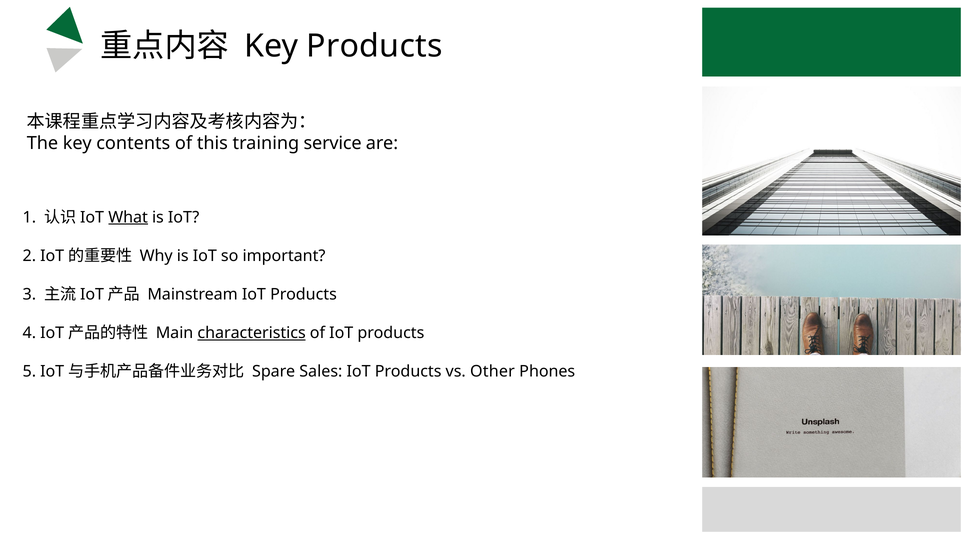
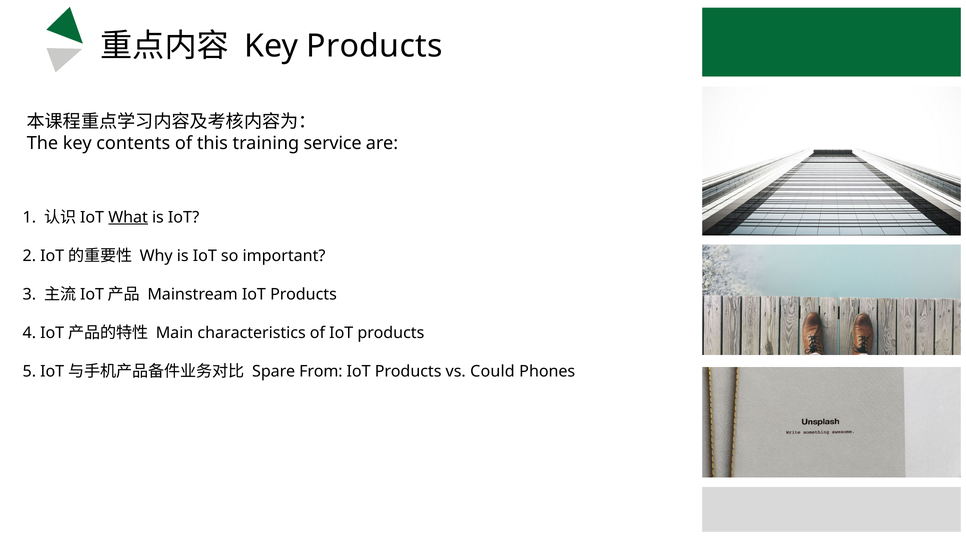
characteristics underline: present -> none (252, 333)
Sales: Sales -> From (321, 372)
Other: Other -> Could (492, 372)
